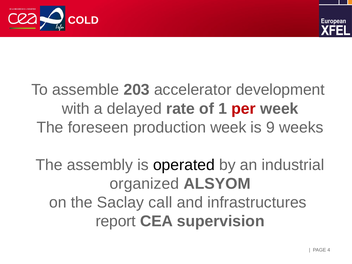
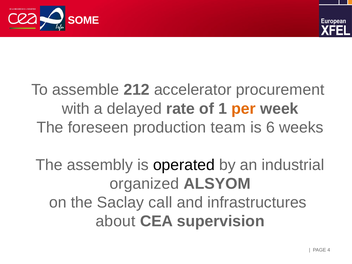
COLD: COLD -> SOME (83, 20)
203: 203 -> 212 (137, 90)
development: development -> procurement (280, 90)
per colour: red -> orange (244, 109)
production week: week -> team (228, 127)
9: 9 -> 6 (270, 127)
report: report -> about (116, 221)
